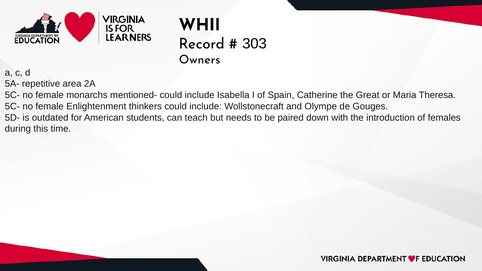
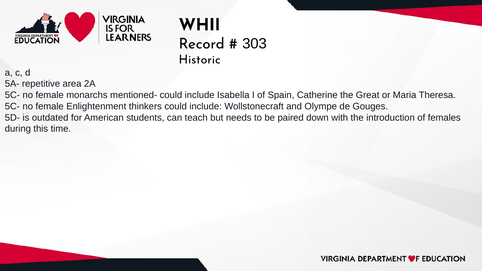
Owners: Owners -> Historic (200, 59)
